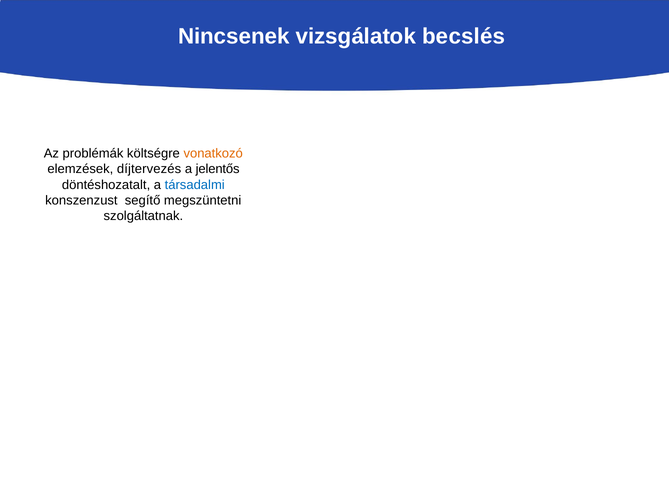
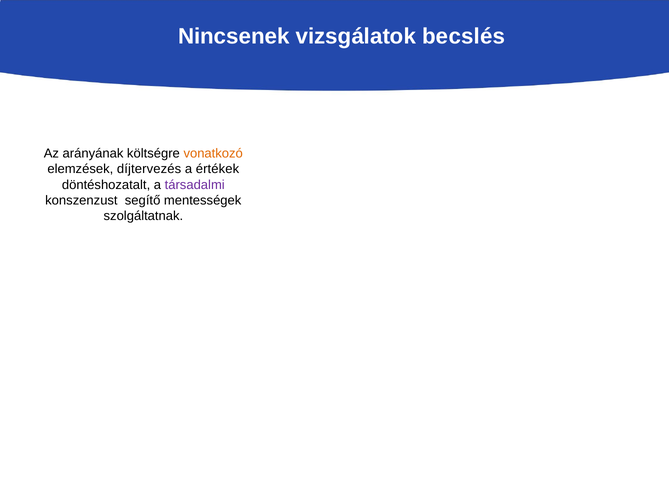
problémák: problémák -> arányának (93, 154)
jelentős: jelentős -> értékek (217, 169)
társadalmi colour: blue -> purple (195, 185)
megszüntetni: megszüntetni -> mentességek (203, 200)
